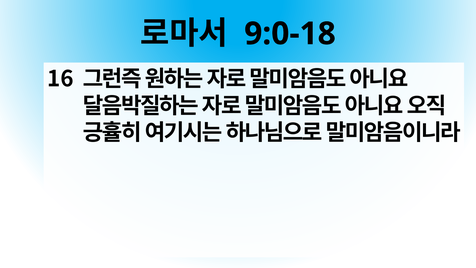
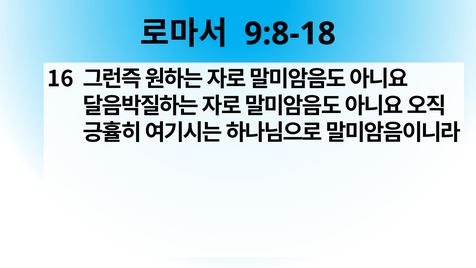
9:0-18: 9:0-18 -> 9:8-18 (290, 34)
